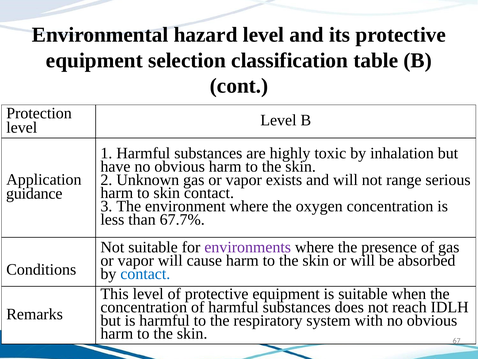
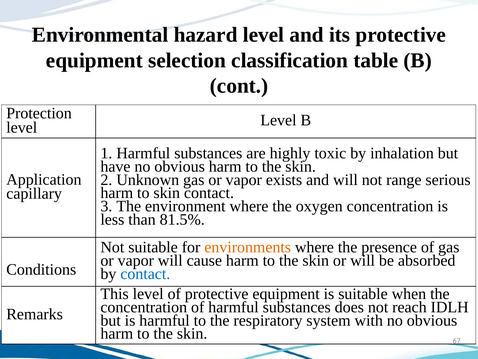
guidance: guidance -> capillary (34, 193)
67.7%: 67.7% -> 81.5% (182, 219)
environments colour: purple -> orange (248, 247)
